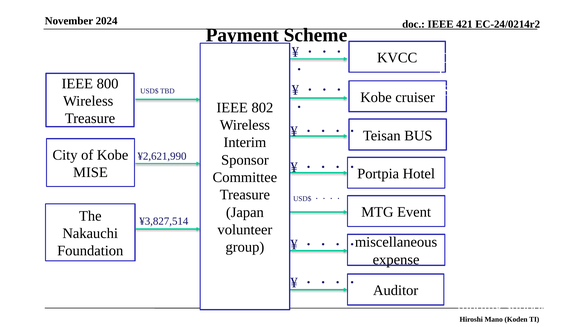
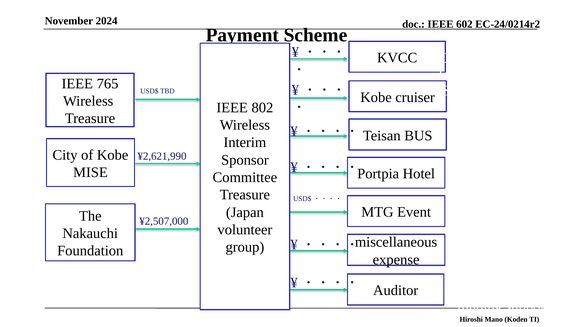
421: 421 -> 602 (464, 24)
800: 800 -> 765 (108, 84)
¥3,827,514: ¥3,827,514 -> ¥2,507,000 (164, 221)
